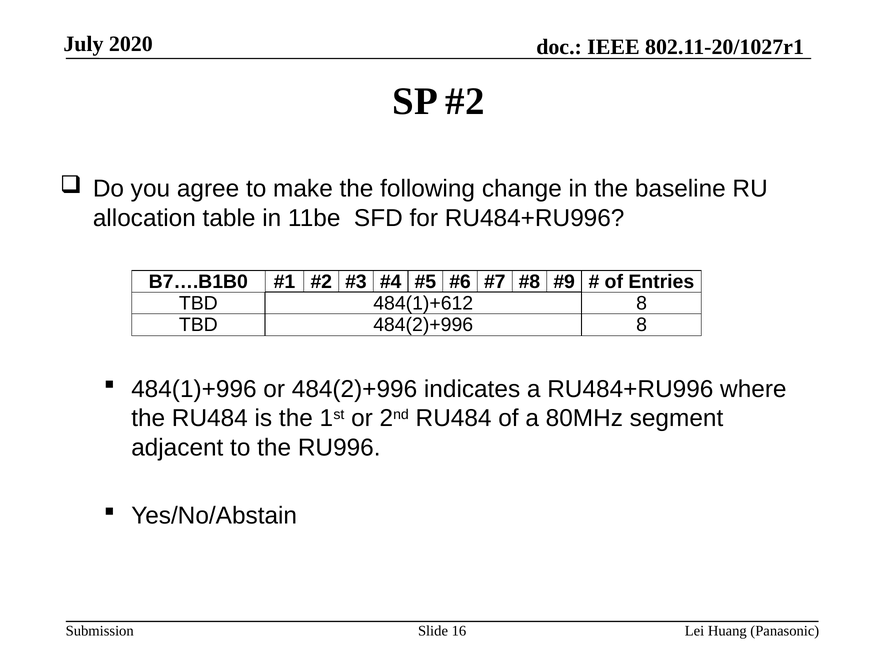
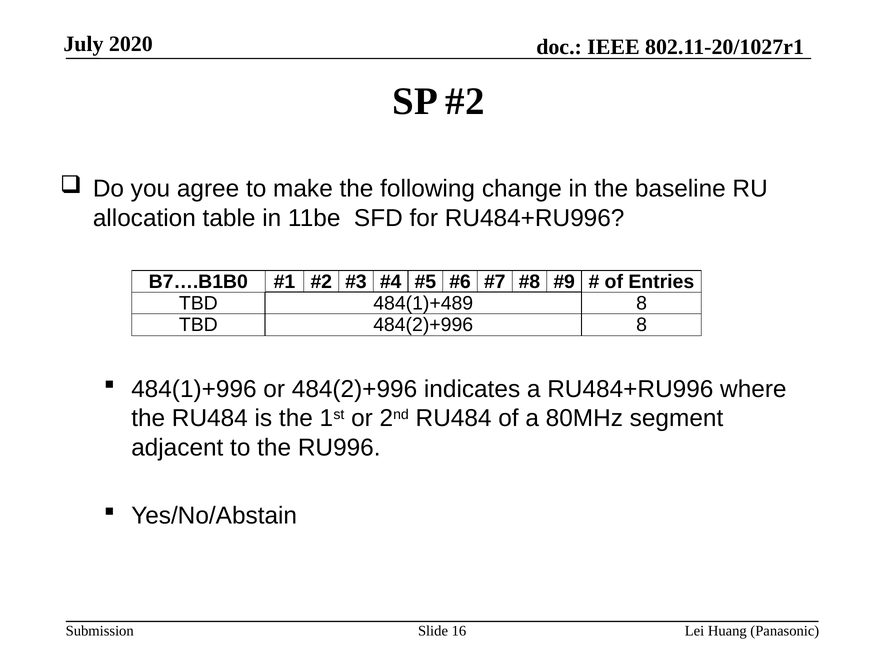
484(1)+612: 484(1)+612 -> 484(1)+489 (423, 303)
